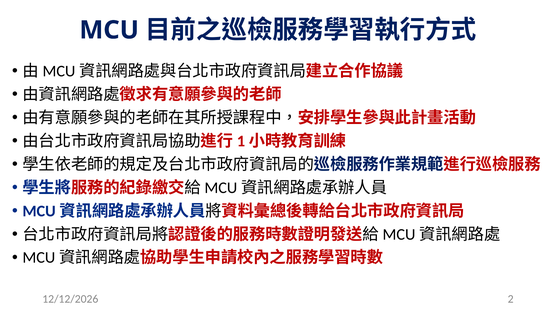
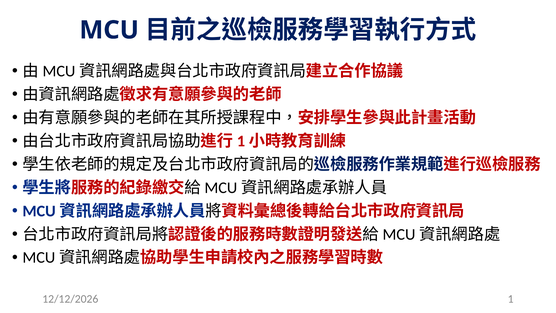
2: 2 -> 1 (511, 299)
